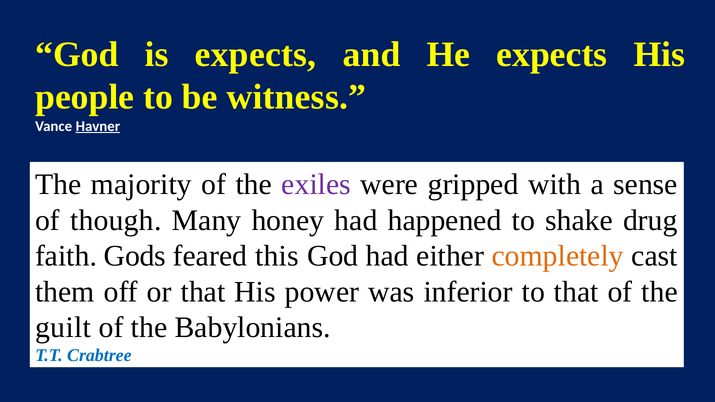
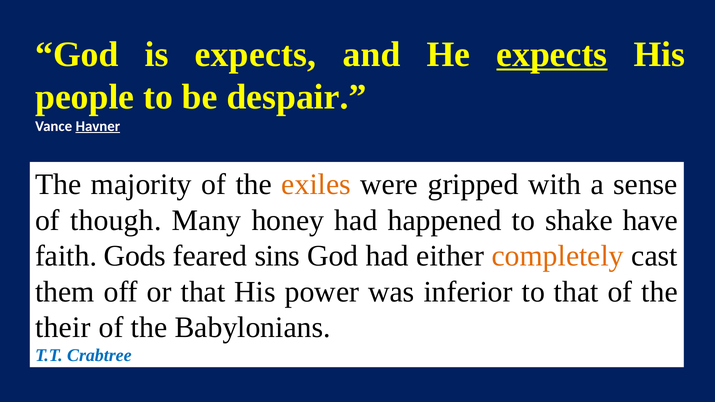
expects underline: none -> present (552, 54)
witness: witness -> despair (297, 97)
exiles colour: purple -> orange (316, 185)
drug: drug -> have (650, 220)
this: this -> sins (277, 256)
guilt: guilt -> their (63, 328)
